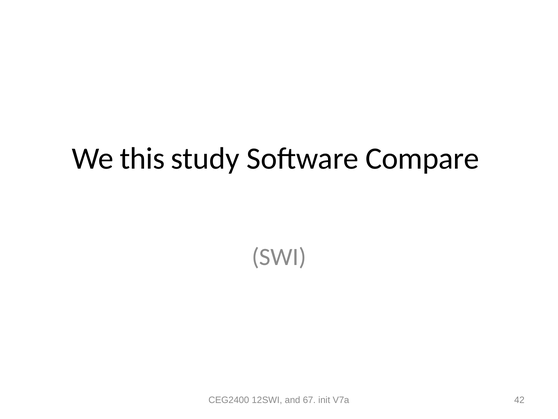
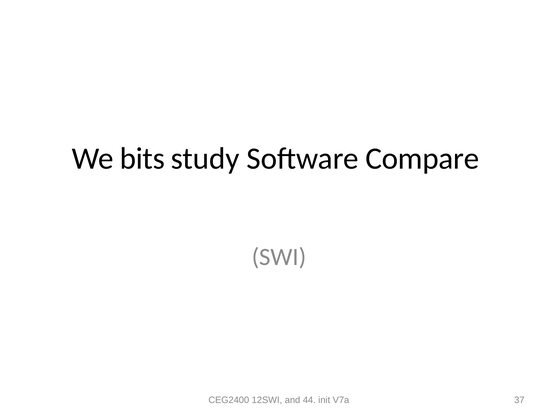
this: this -> bits (142, 158)
67: 67 -> 44 (309, 400)
42: 42 -> 37 (519, 400)
